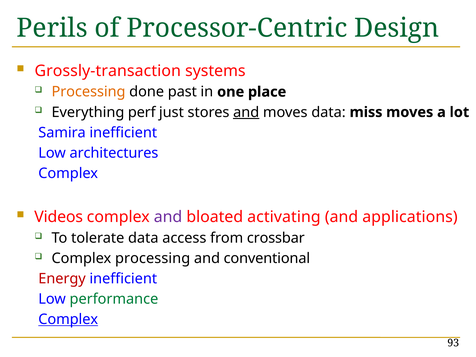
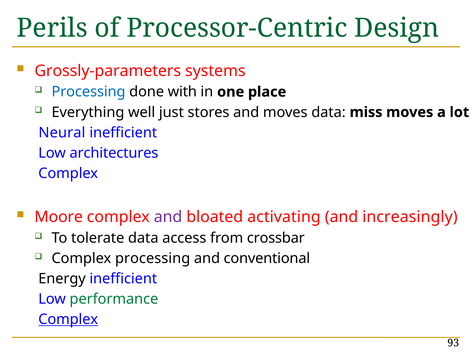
Grossly-transaction: Grossly-transaction -> Grossly-parameters (108, 71)
Processing colour: orange -> blue (89, 92)
past: past -> with (182, 92)
perf: perf -> well (142, 112)
and underline: present -> none (246, 112)
Samira: Samira -> Neural (62, 133)
Videos: Videos -> Moore (59, 217)
applications: applications -> increasingly (410, 217)
Energy colour: red -> black (62, 279)
